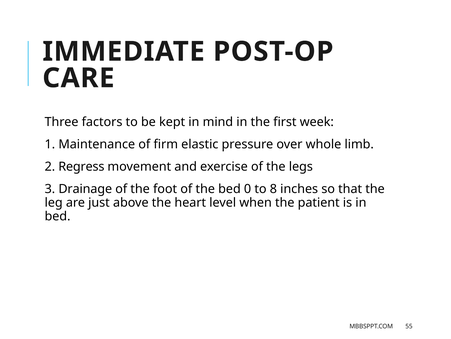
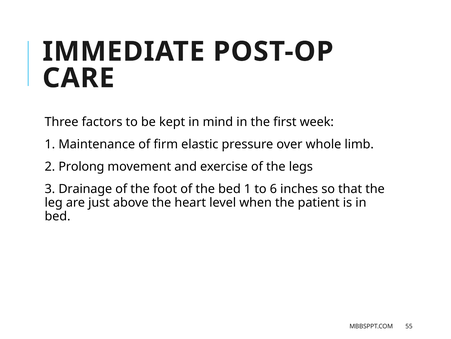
Regress: Regress -> Prolong (81, 166)
bed 0: 0 -> 1 (248, 189)
8: 8 -> 6 (273, 189)
